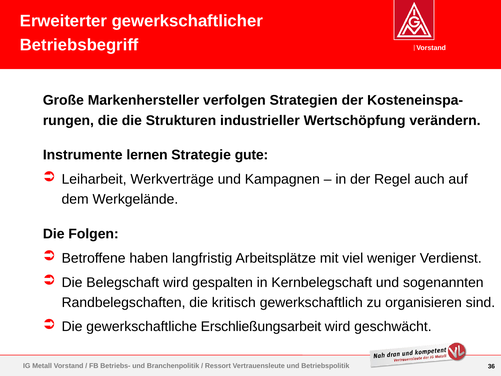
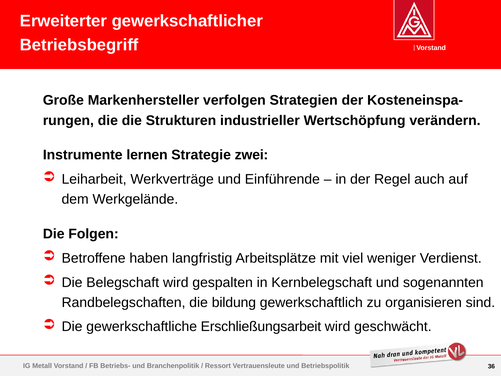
gute: gute -> zwei (251, 155)
Kampagnen: Kampagnen -> Einführende (282, 179)
kritisch: kritisch -> bildung (234, 302)
